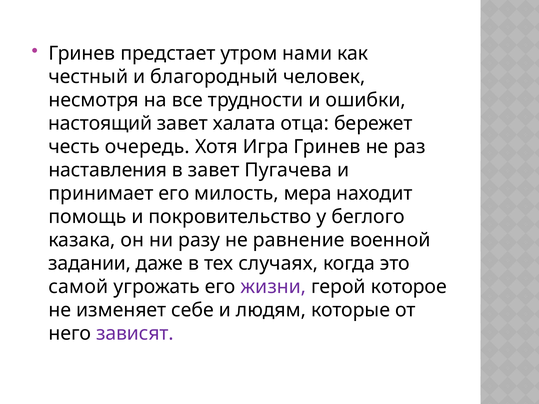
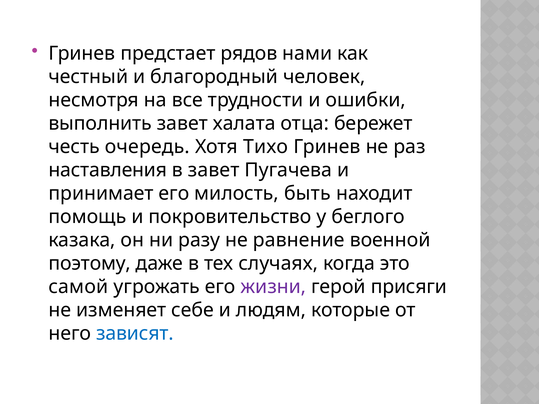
утром: утром -> рядов (249, 54)
настоящий: настоящий -> выполнить (100, 124)
Игра: Игра -> Тихо (266, 147)
мера: мера -> быть (307, 194)
задании: задании -> поэтому (90, 264)
которое: которое -> присяги (409, 287)
зависят colour: purple -> blue (135, 334)
